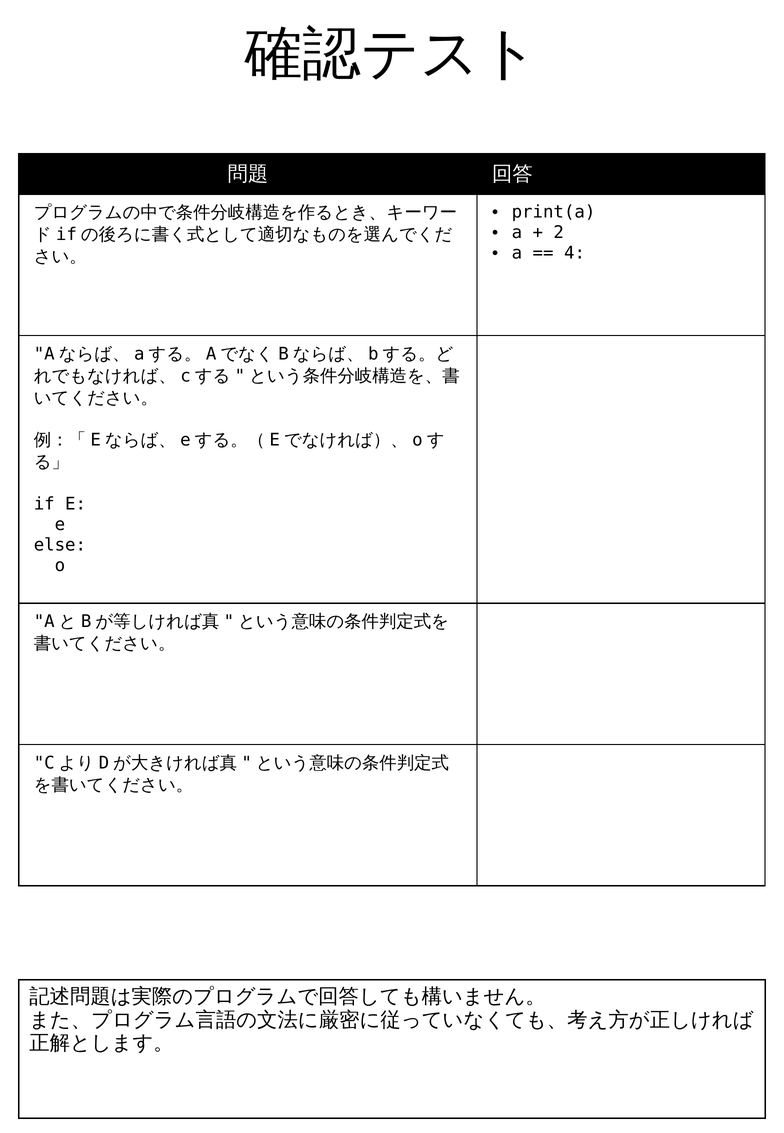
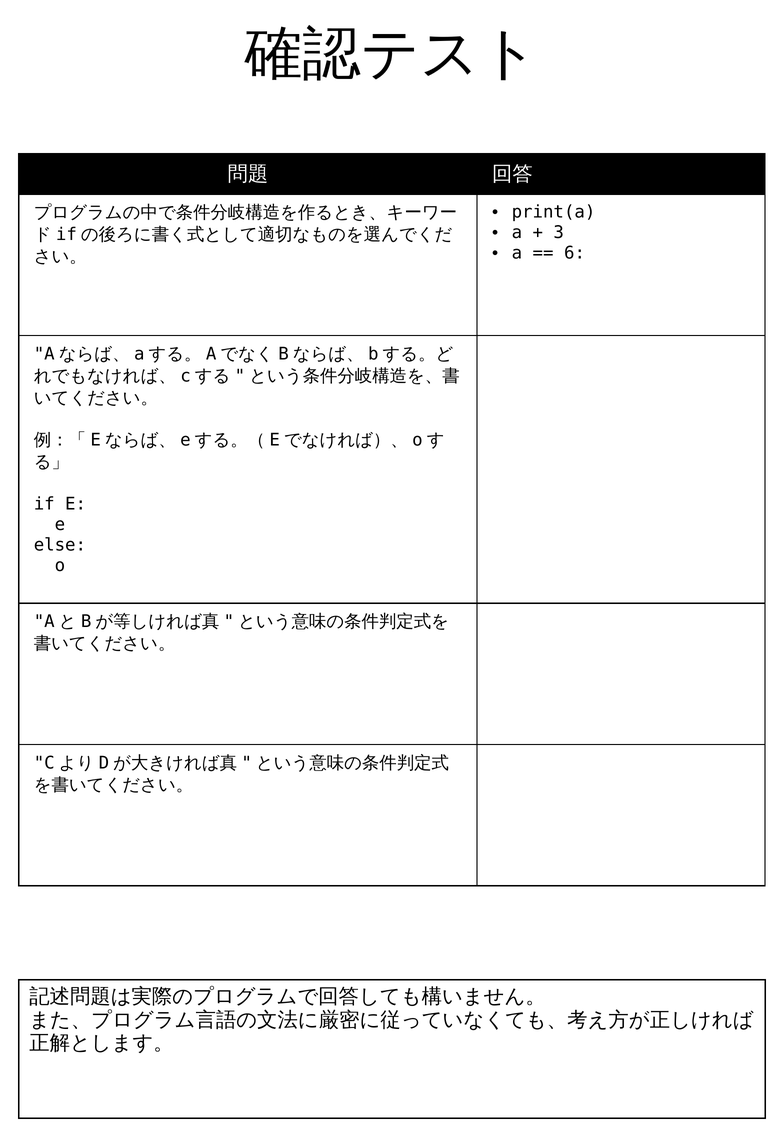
2: 2 -> 3 (559, 233)
4: 4 -> 6 (575, 253)
